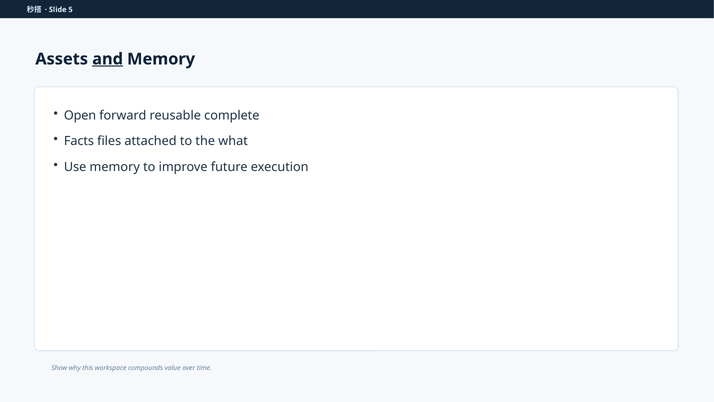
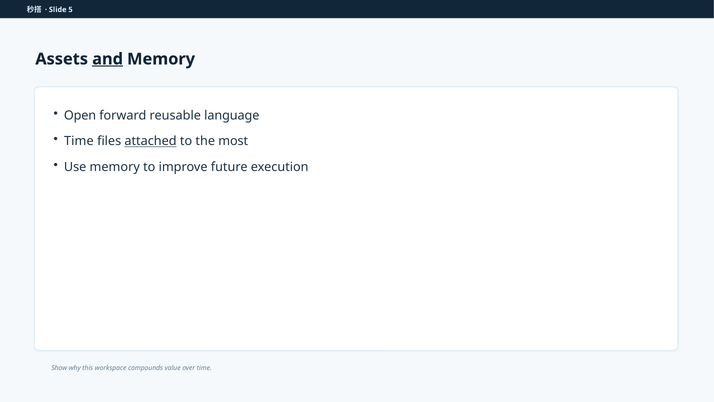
complete: complete -> language (232, 116)
Facts: Facts -> Time (79, 141)
attached underline: none -> present (151, 141)
what: what -> most (233, 141)
